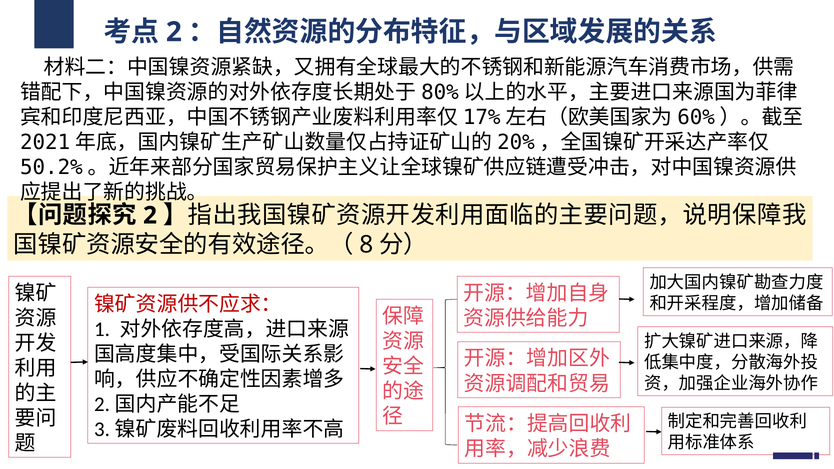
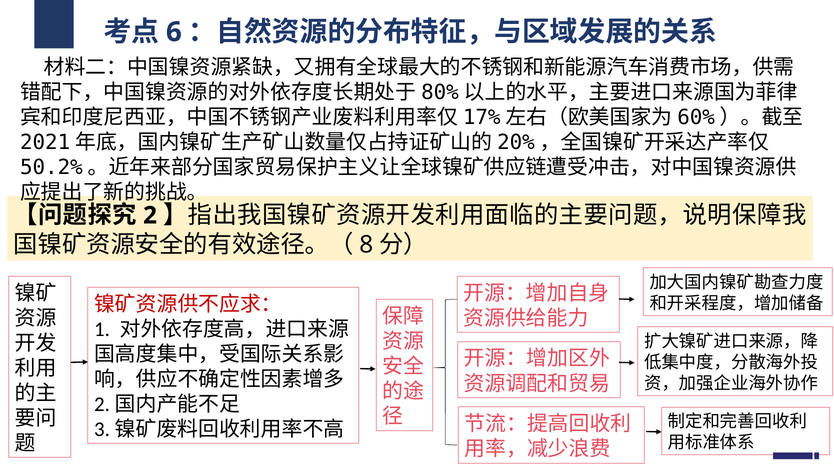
2: 2 -> 6 (174, 32)
